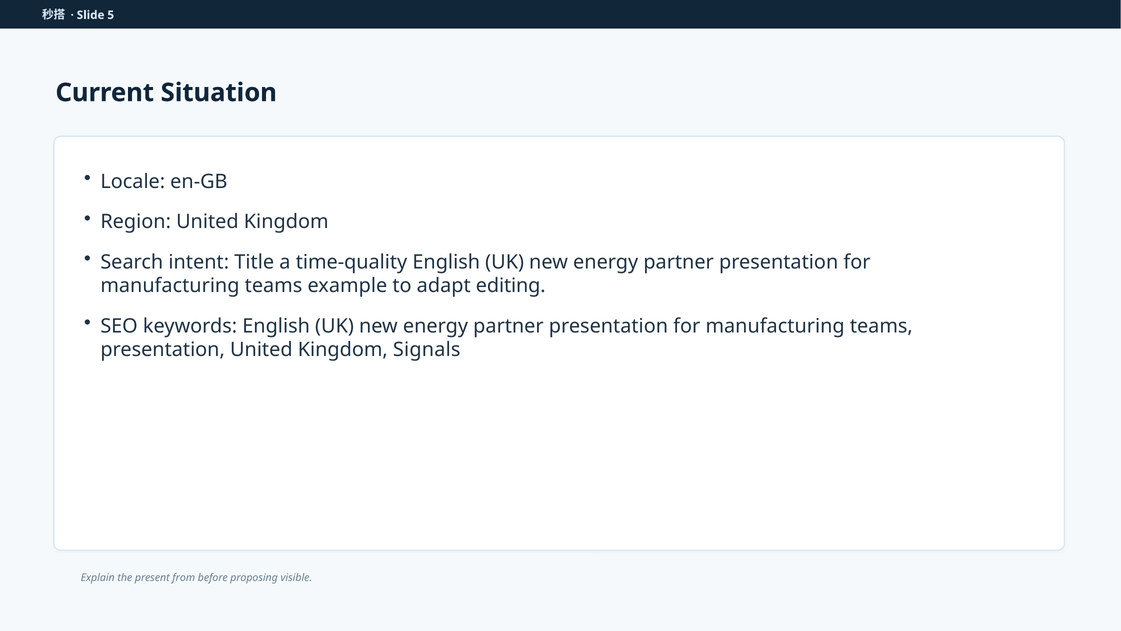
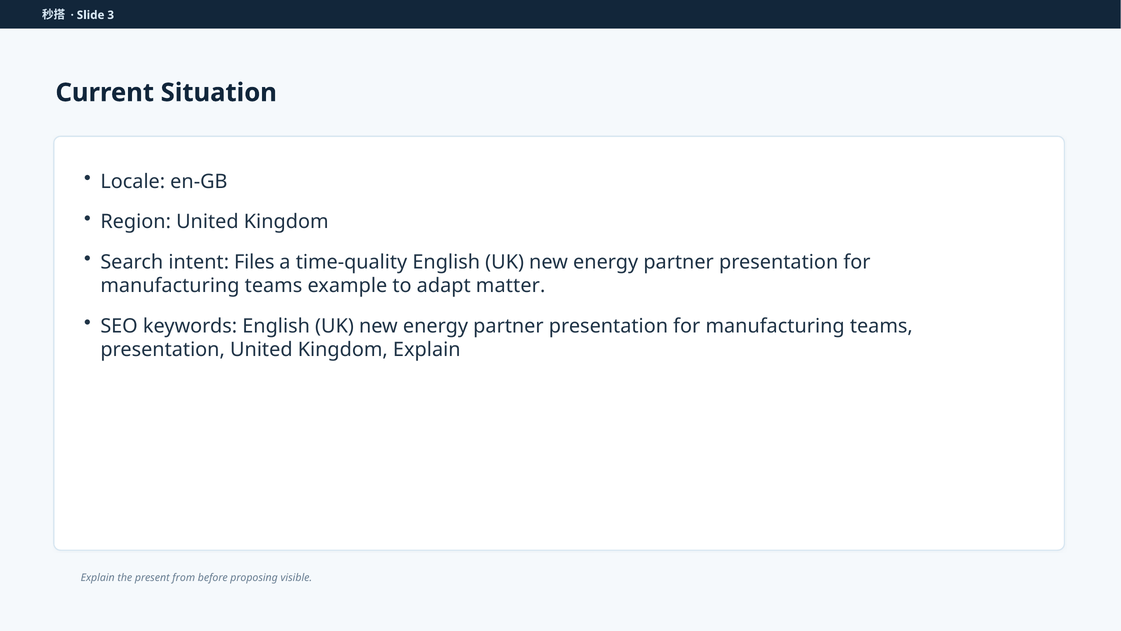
5: 5 -> 3 (111, 15)
Title: Title -> Files (254, 262)
editing: editing -> matter (511, 286)
Kingdom Signals: Signals -> Explain (427, 350)
